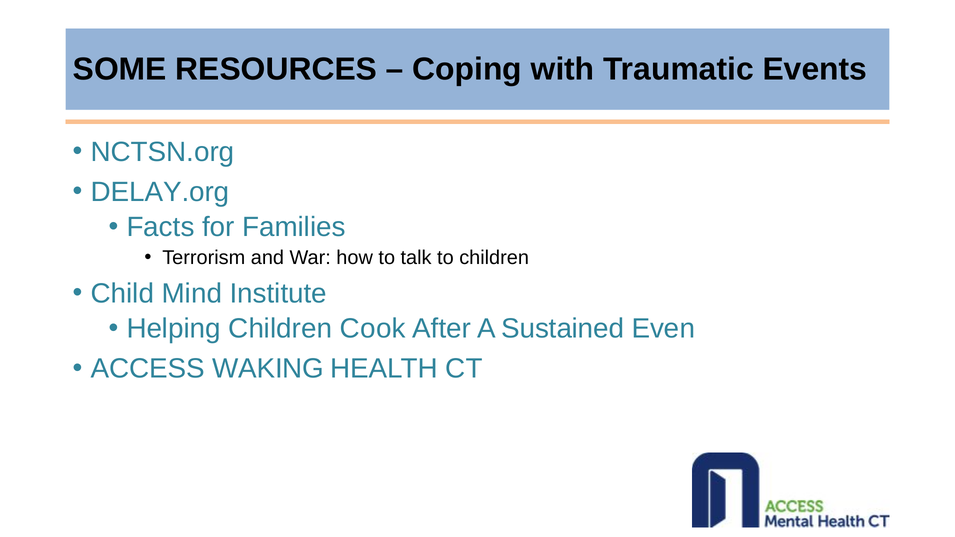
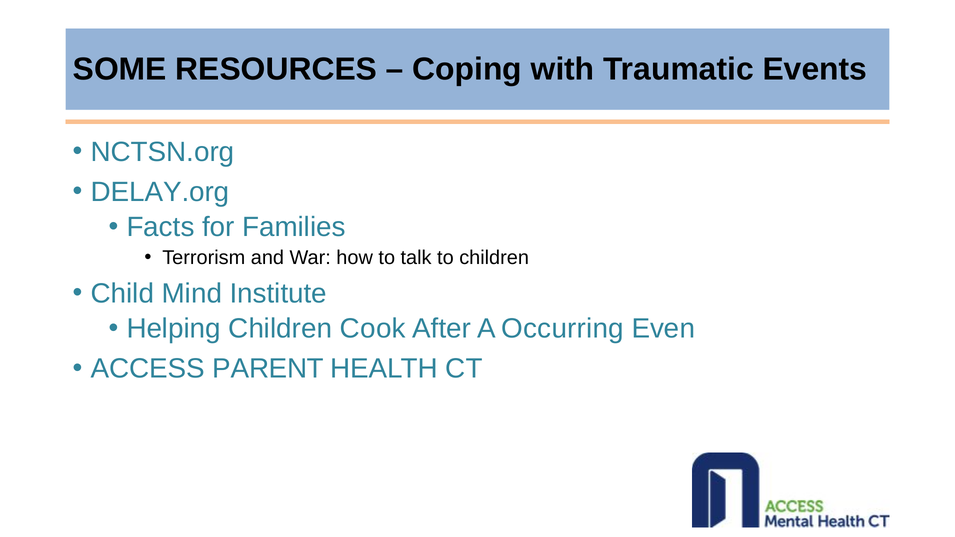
Sustained: Sustained -> Occurring (563, 329)
WAKING: WAKING -> PARENT (268, 369)
